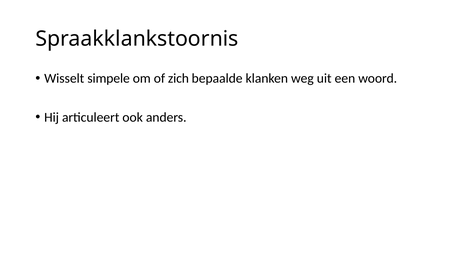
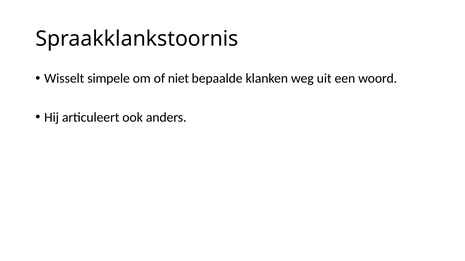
zich: zich -> niet (178, 79)
